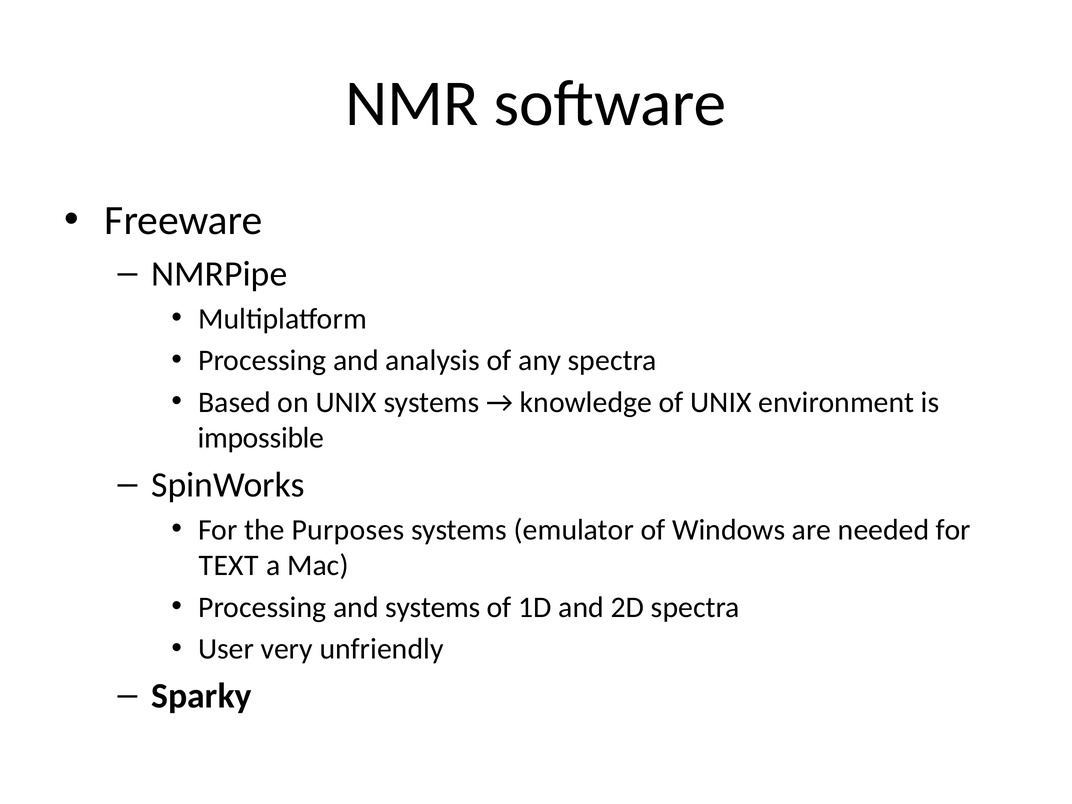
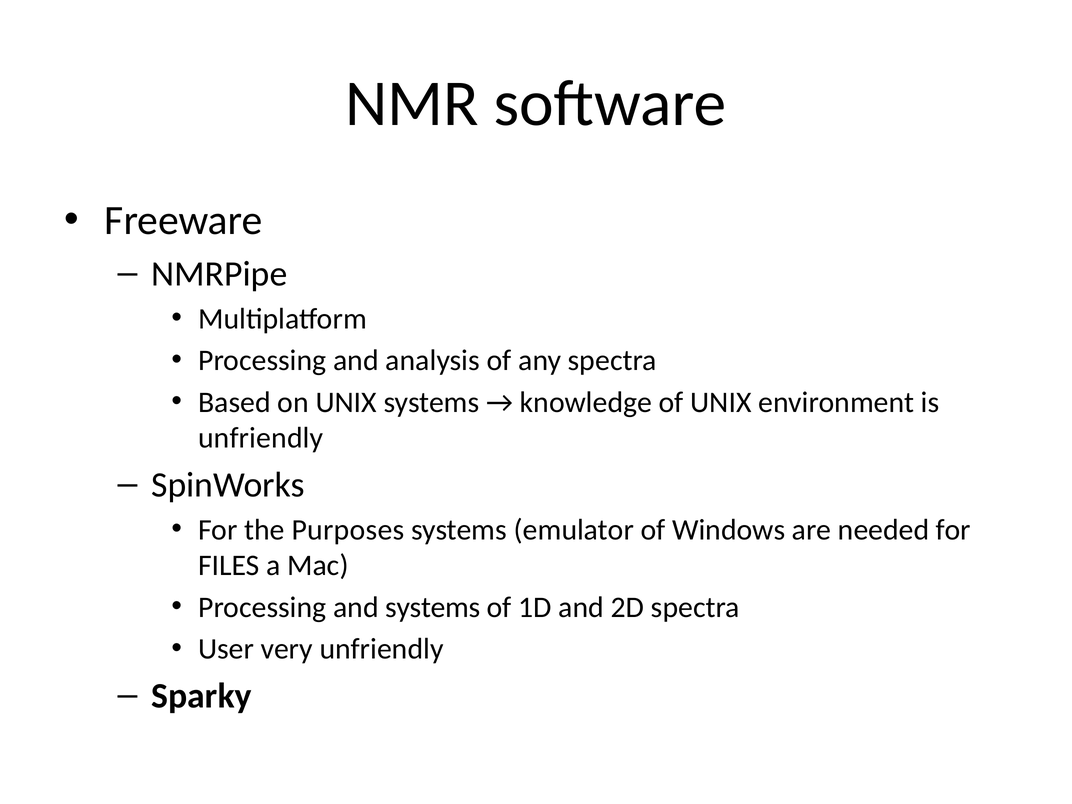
impossible: impossible -> unfriendly (261, 438)
TEXT: TEXT -> FILES (229, 566)
